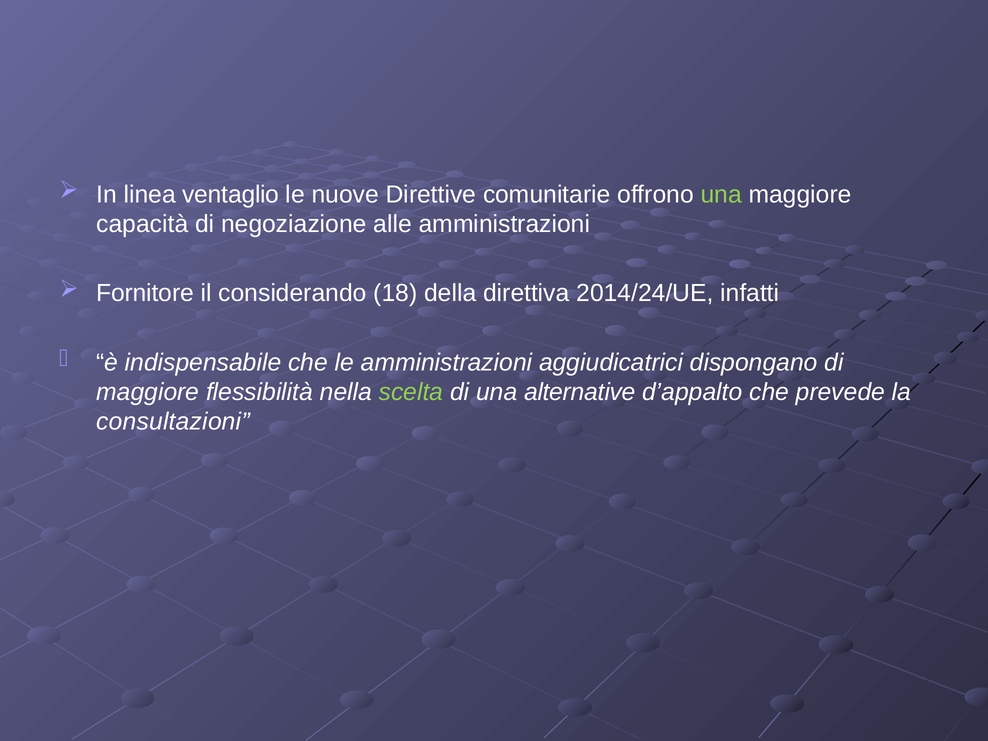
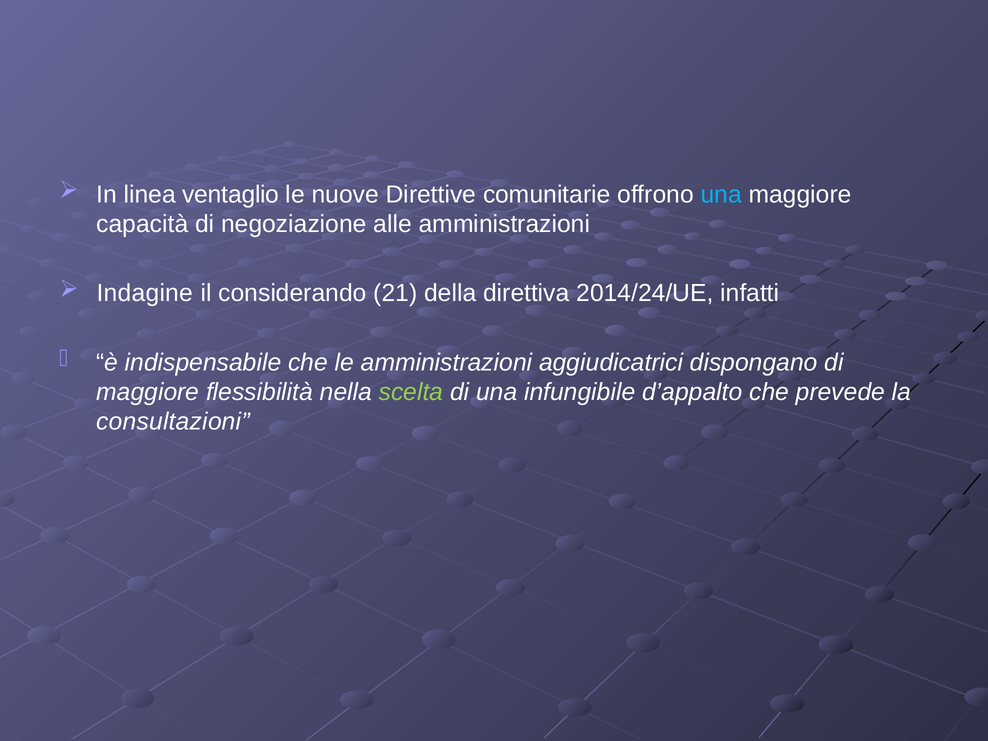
una colour: light green -> light blue (721, 194)
Fornitore: Fornitore -> Indagine (145, 293)
18: 18 -> 21 (395, 293)
alternative: alternative -> infungibile (580, 392)
